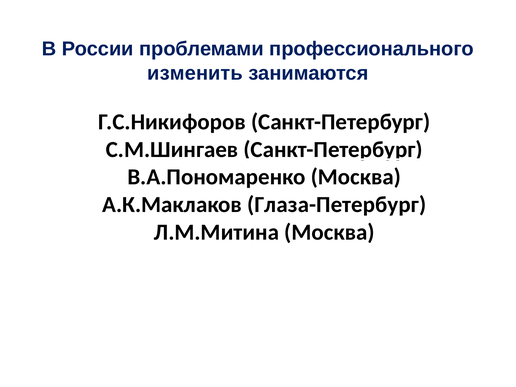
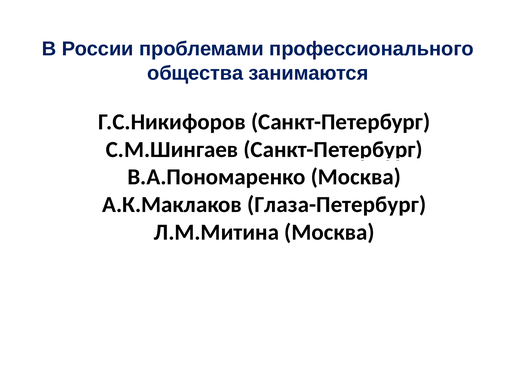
изменить: изменить -> общества (195, 73)
